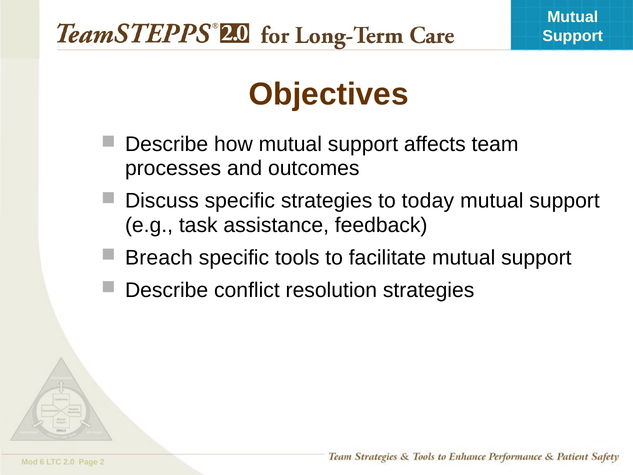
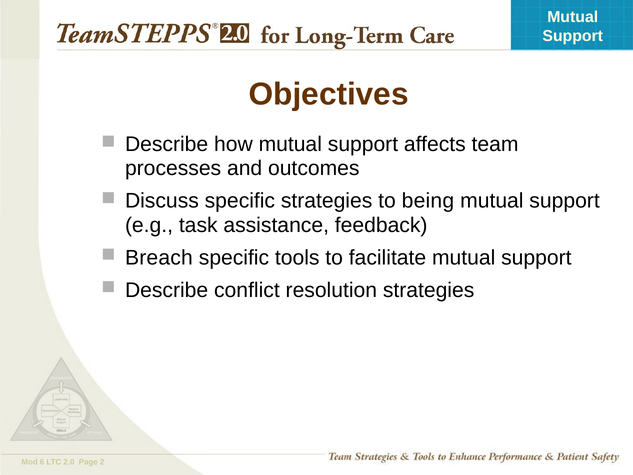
today: today -> being (428, 201)
